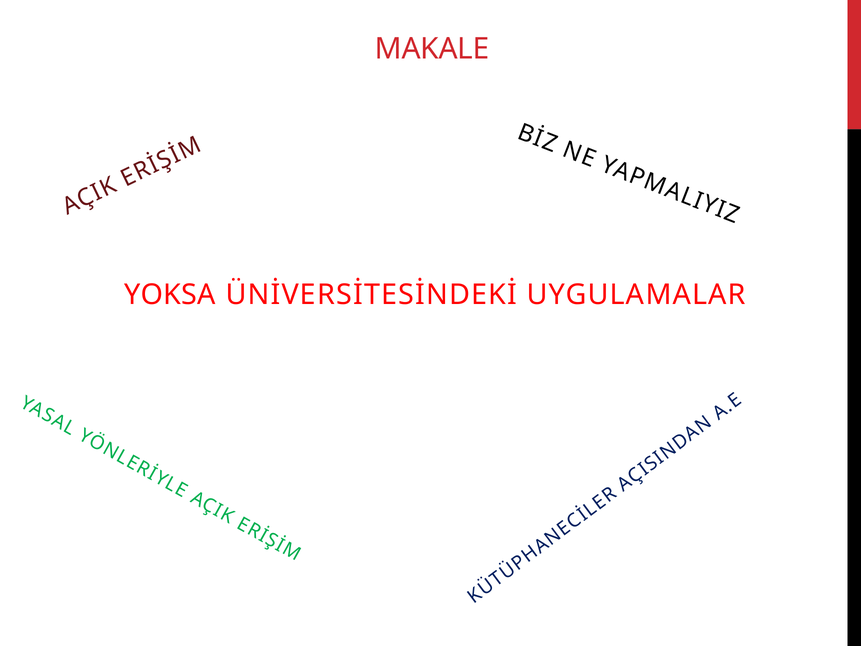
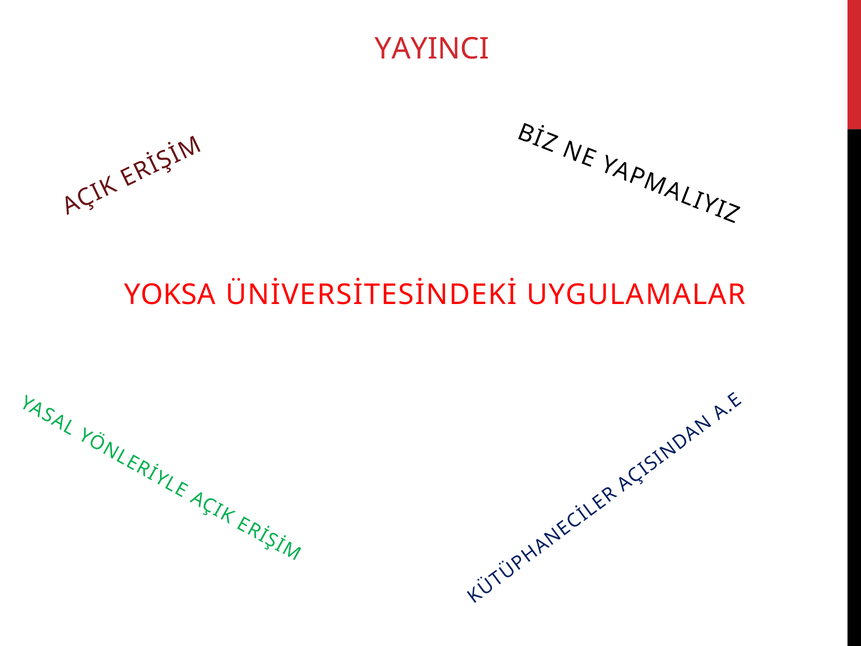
MAKALE: MAKALE -> YAYINCI (432, 49)
